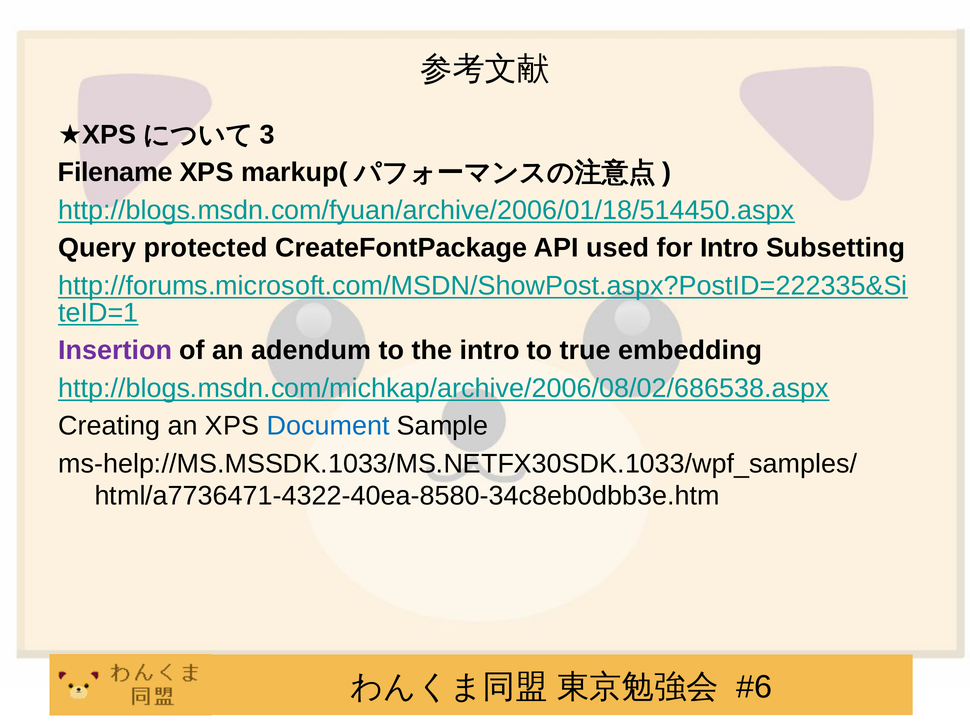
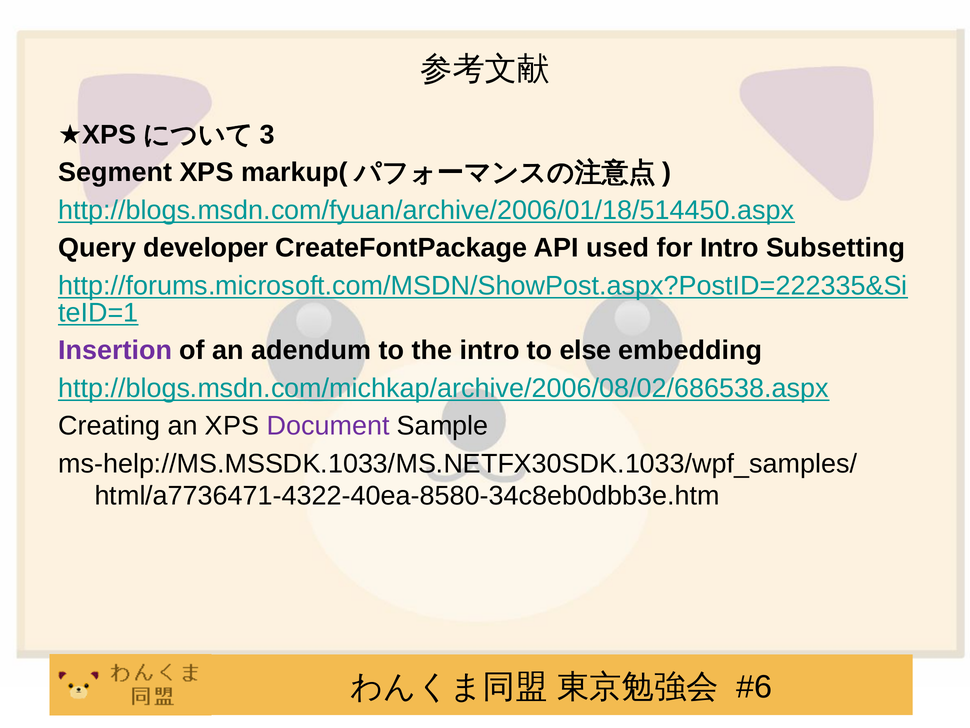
Filename: Filename -> Segment (115, 172)
protected: protected -> developer (206, 248)
true: true -> else (585, 350)
Document colour: blue -> purple (328, 426)
